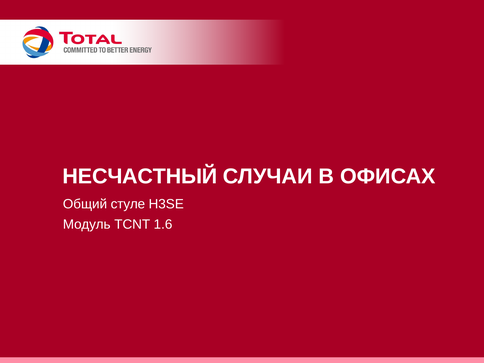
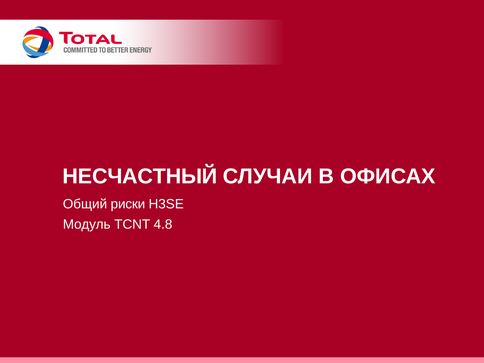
стуле: стуле -> риски (128, 204)
1.6: 1.6 -> 4.8 (163, 224)
